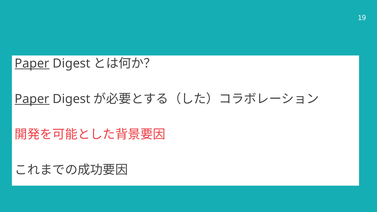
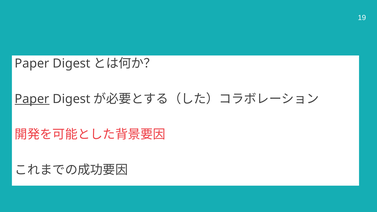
Paper underline: present -> none (32, 64)
